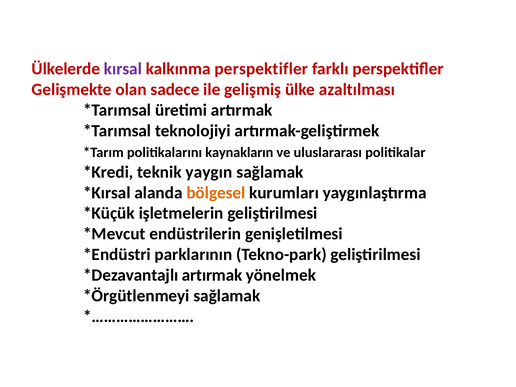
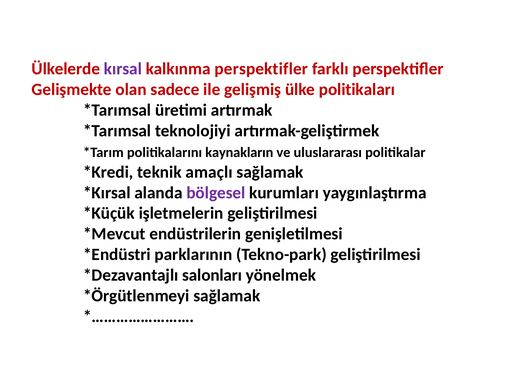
azaltılması: azaltılması -> politikaları (357, 89)
yaygın: yaygın -> amaçlı (209, 172)
bölgesel colour: orange -> purple (216, 193)
artırmak: artırmak -> salonları (212, 275)
